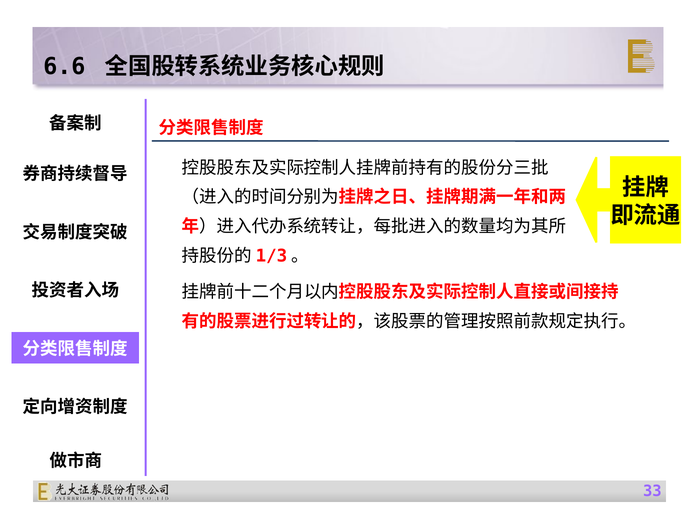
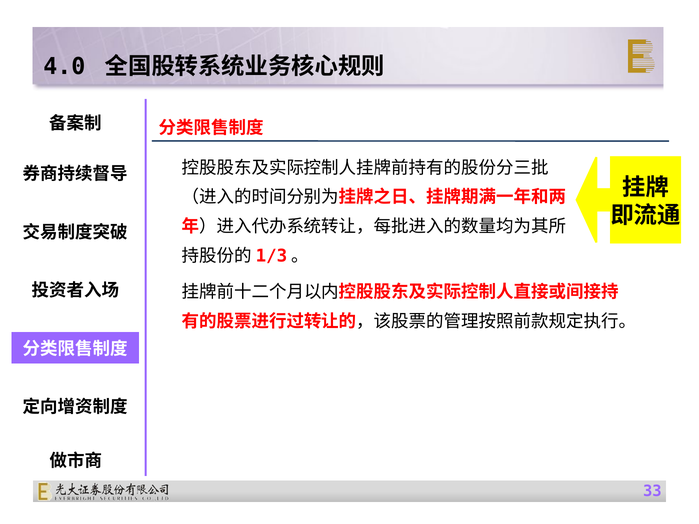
6.6: 6.6 -> 4.0 (64, 66)
